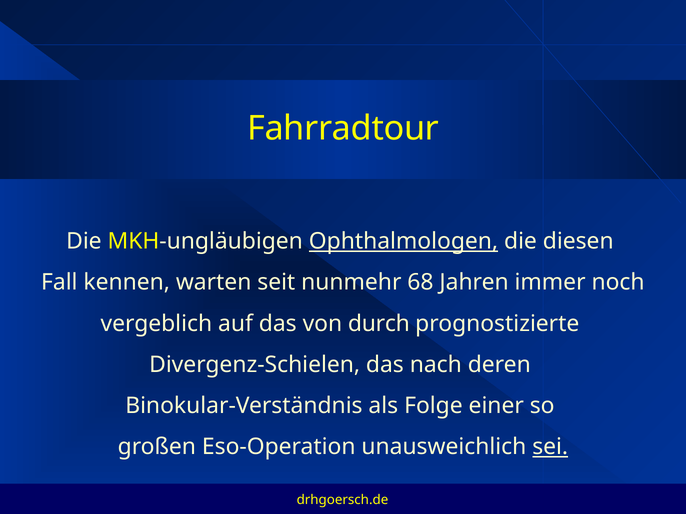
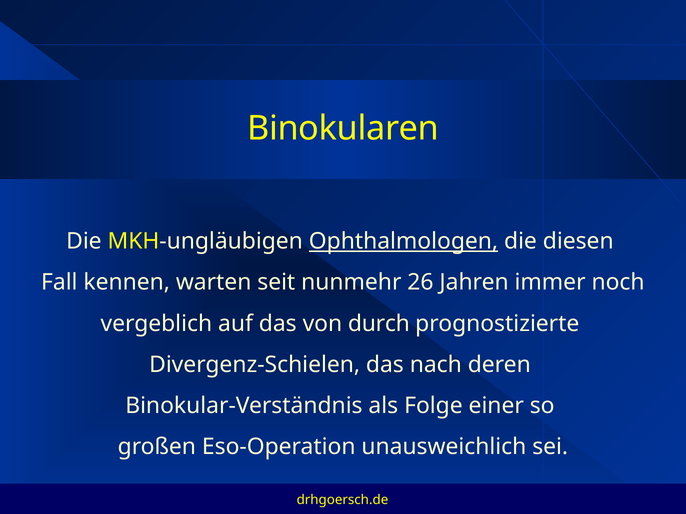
Fahrradtour: Fahrradtour -> Binokularen (343, 129)
68: 68 -> 26 (420, 283)
sei underline: present -> none (550, 447)
